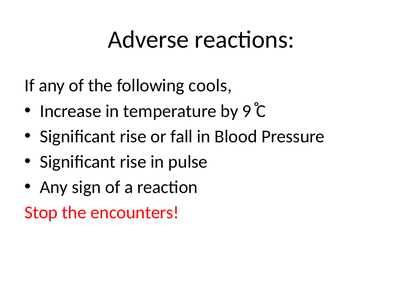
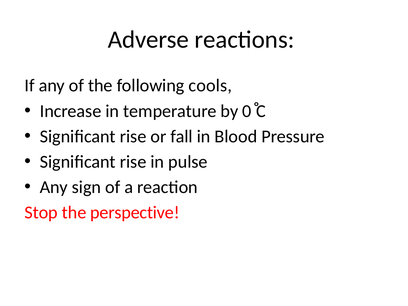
9: 9 -> 0 (247, 111)
encounters: encounters -> perspective (135, 213)
